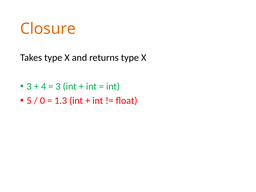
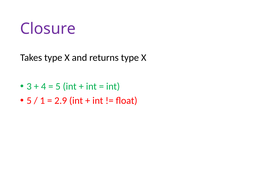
Closure colour: orange -> purple (48, 29)
3: 3 -> 5 (58, 86)
0: 0 -> 1 (42, 101)
1.3: 1.3 -> 2.9 (61, 101)
